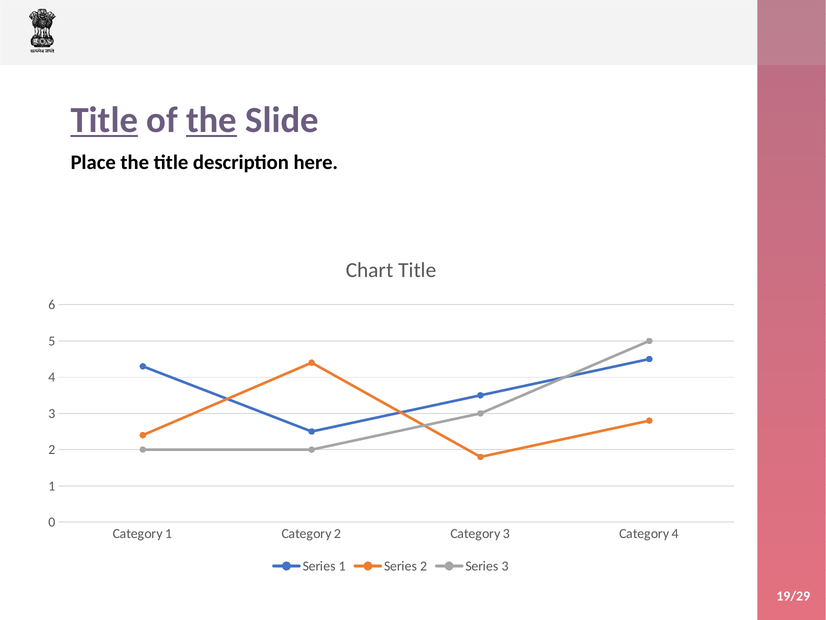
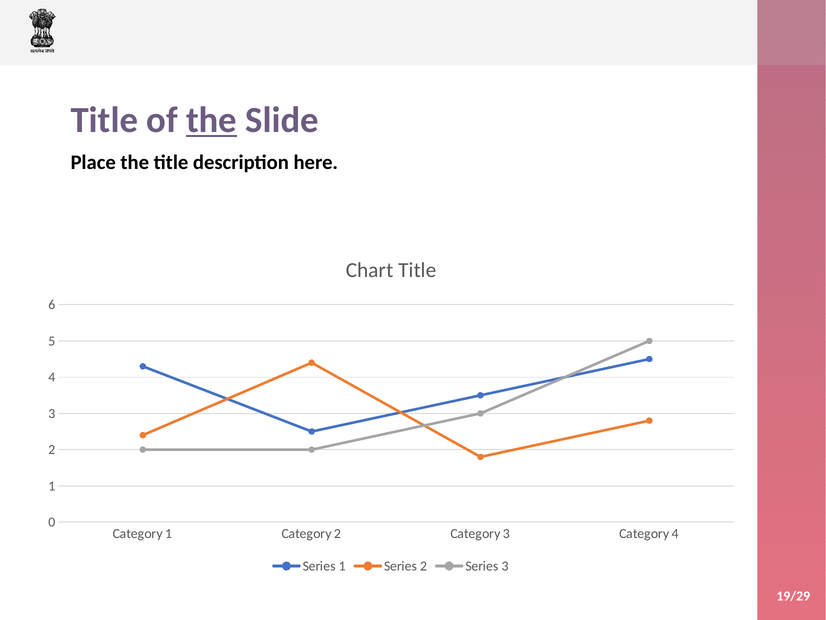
Title underline: present -> none (104, 120)
